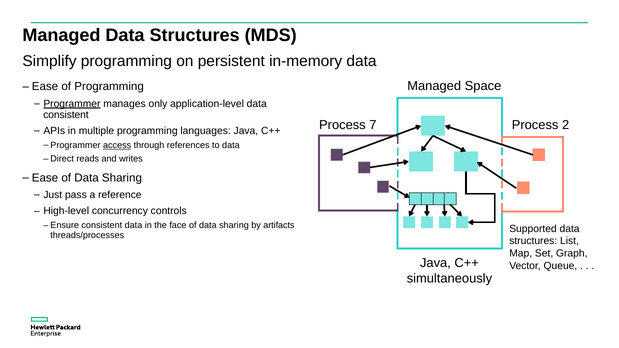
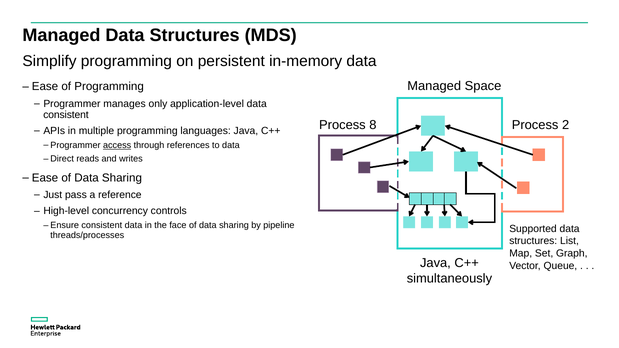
Programmer underline: present -> none (72, 104)
7: 7 -> 8 (373, 125)
artifacts: artifacts -> pipeline (279, 225)
